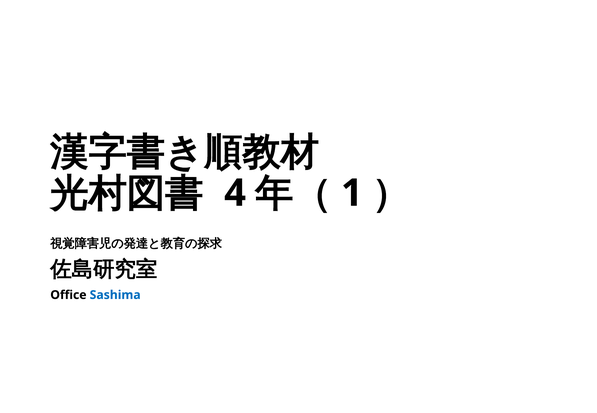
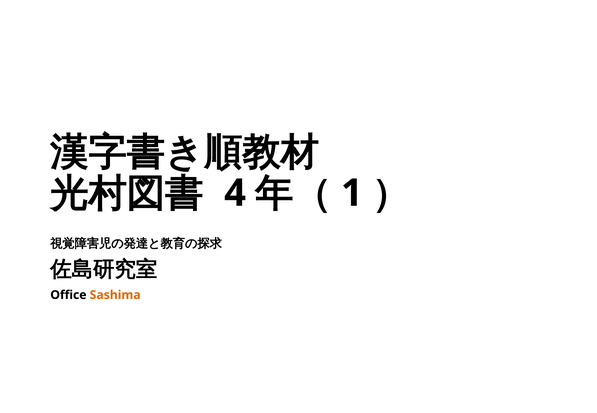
Sashima colour: blue -> orange (115, 295)
